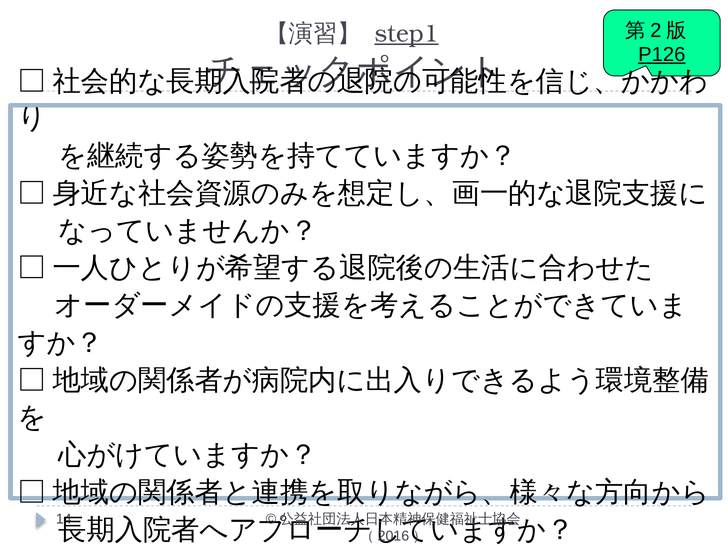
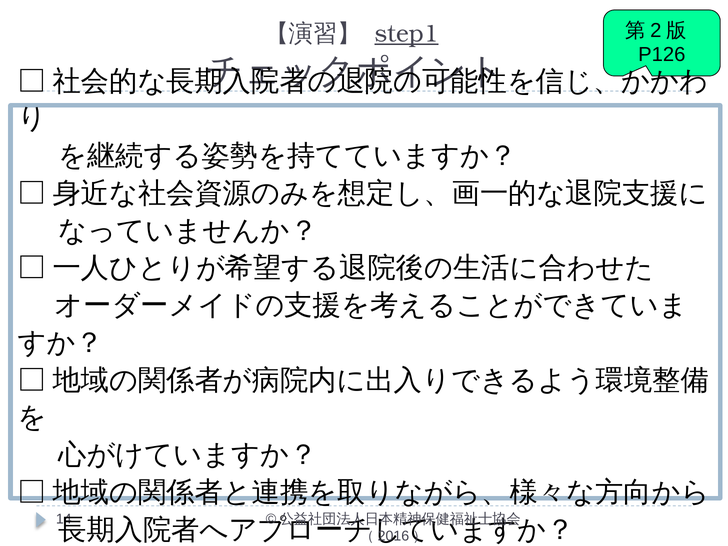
P126 underline: present -> none (662, 55)
